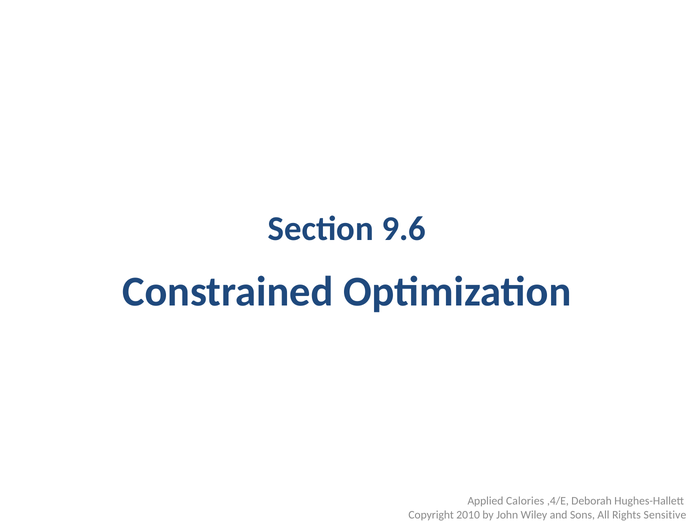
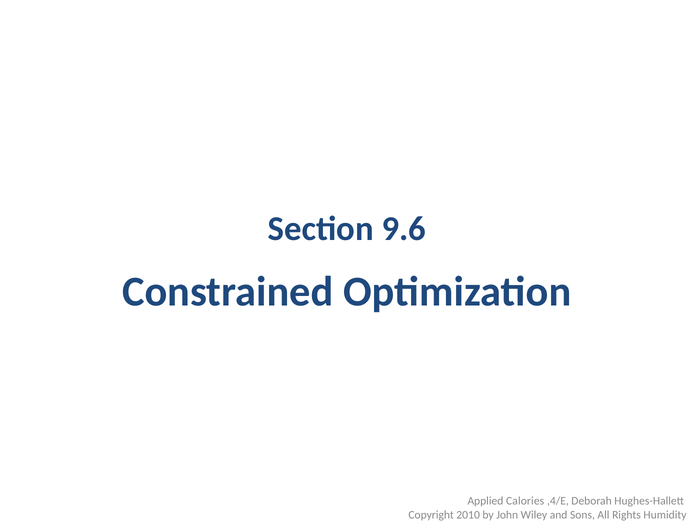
Sensitive: Sensitive -> Humidity (665, 514)
